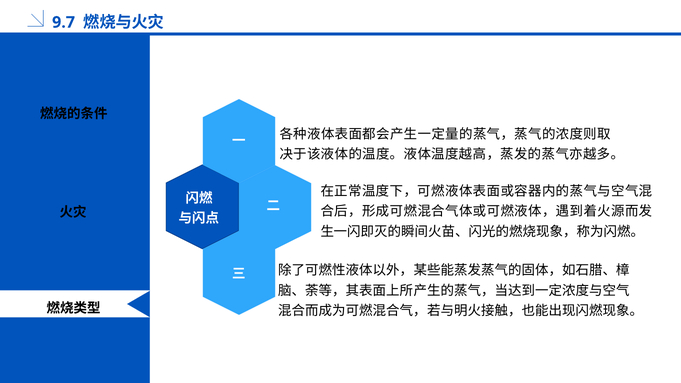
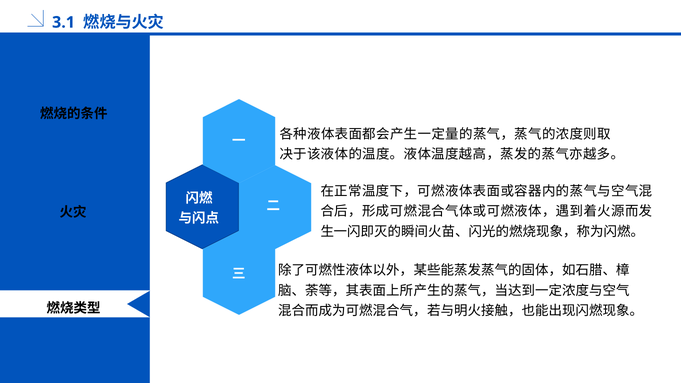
9.7: 9.7 -> 3.1 (64, 22)
